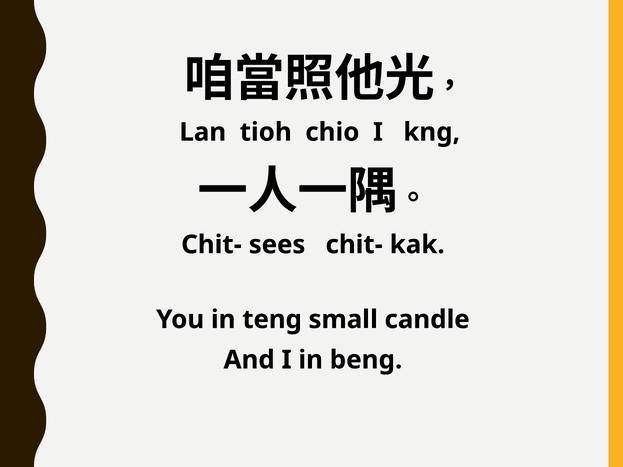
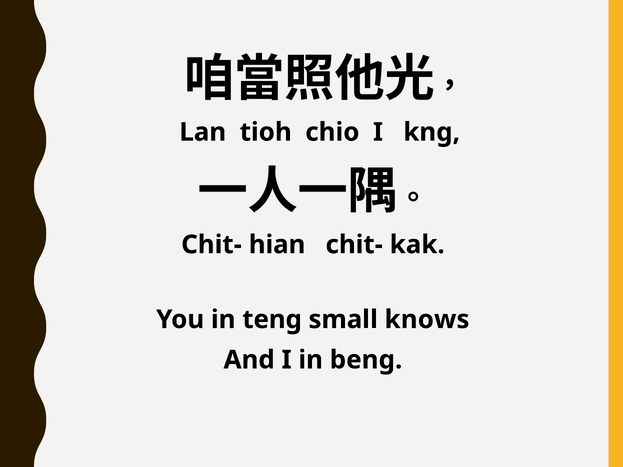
sees: sees -> hian (277, 245)
candle: candle -> knows (427, 320)
